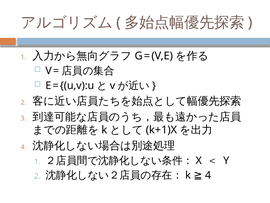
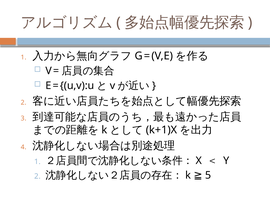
4: 4 -> 5 (208, 175)
